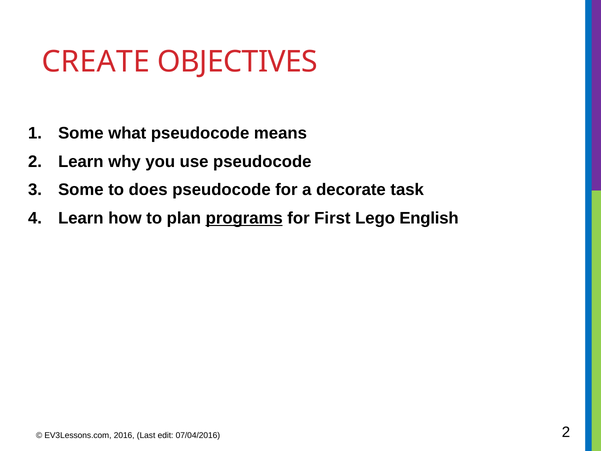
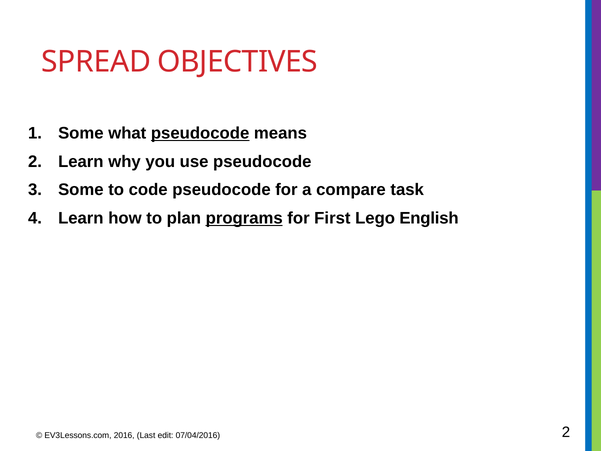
CREATE: CREATE -> SPREAD (96, 62)
pseudocode underline: none -> present (200, 133)
does: does -> code (148, 190)
decorate: decorate -> compare (351, 190)
